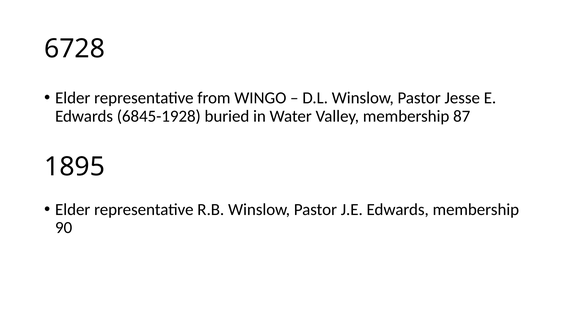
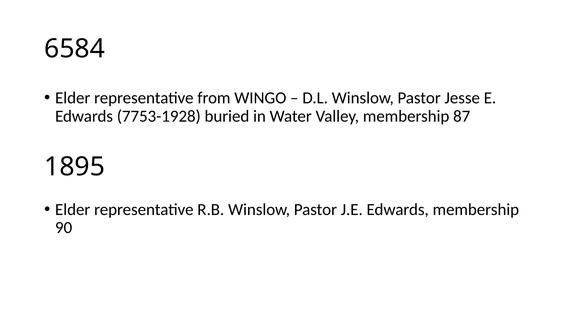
6728: 6728 -> 6584 (75, 49)
6845-1928: 6845-1928 -> 7753-1928 (159, 116)
